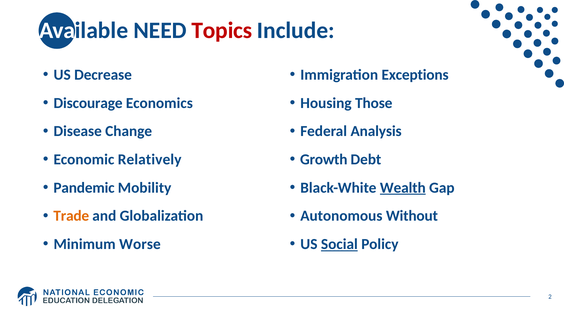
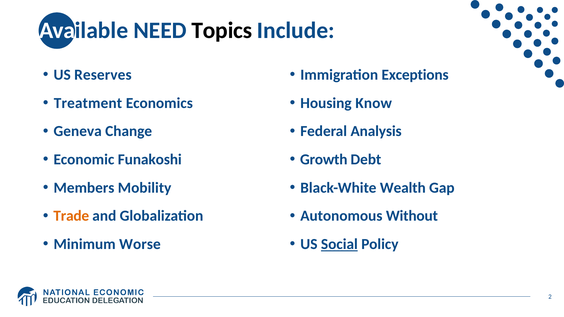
Topics colour: red -> black (222, 30)
Decrease: Decrease -> Reserves (103, 75)
Discourage: Discourage -> Treatment (88, 103)
Those: Those -> Know (374, 103)
Disease: Disease -> Geneva (78, 131)
Relatively: Relatively -> Funakoshi (150, 160)
Pandemic: Pandemic -> Members (84, 188)
Wealth underline: present -> none (403, 188)
